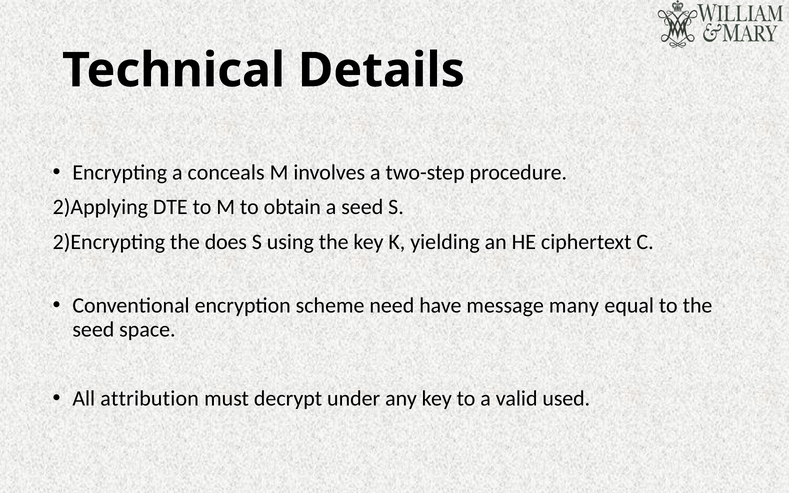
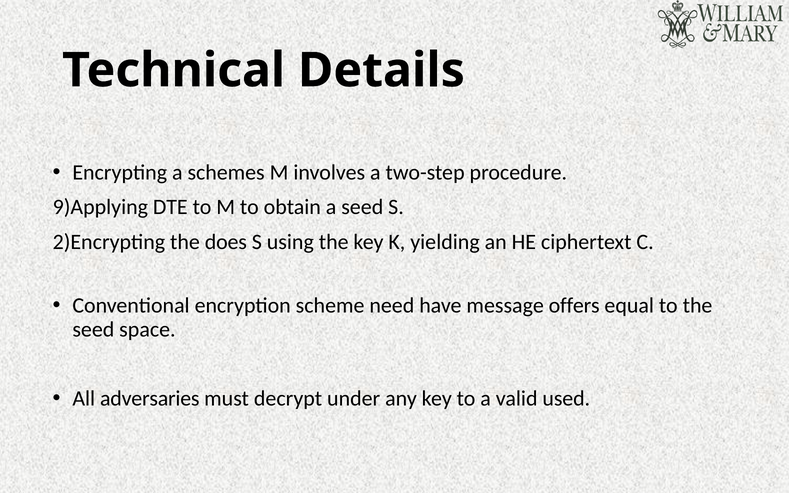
conceals: conceals -> schemes (226, 173)
2)Applying: 2)Applying -> 9)Applying (100, 207)
many: many -> offers (574, 306)
attribution: attribution -> adversaries (150, 399)
